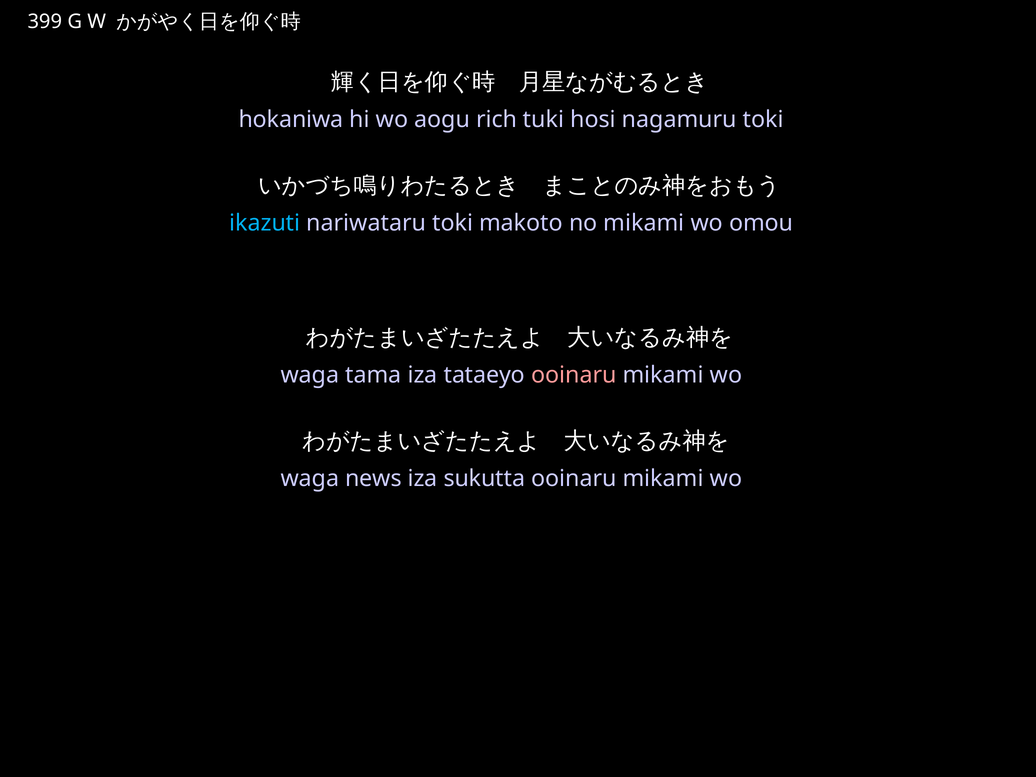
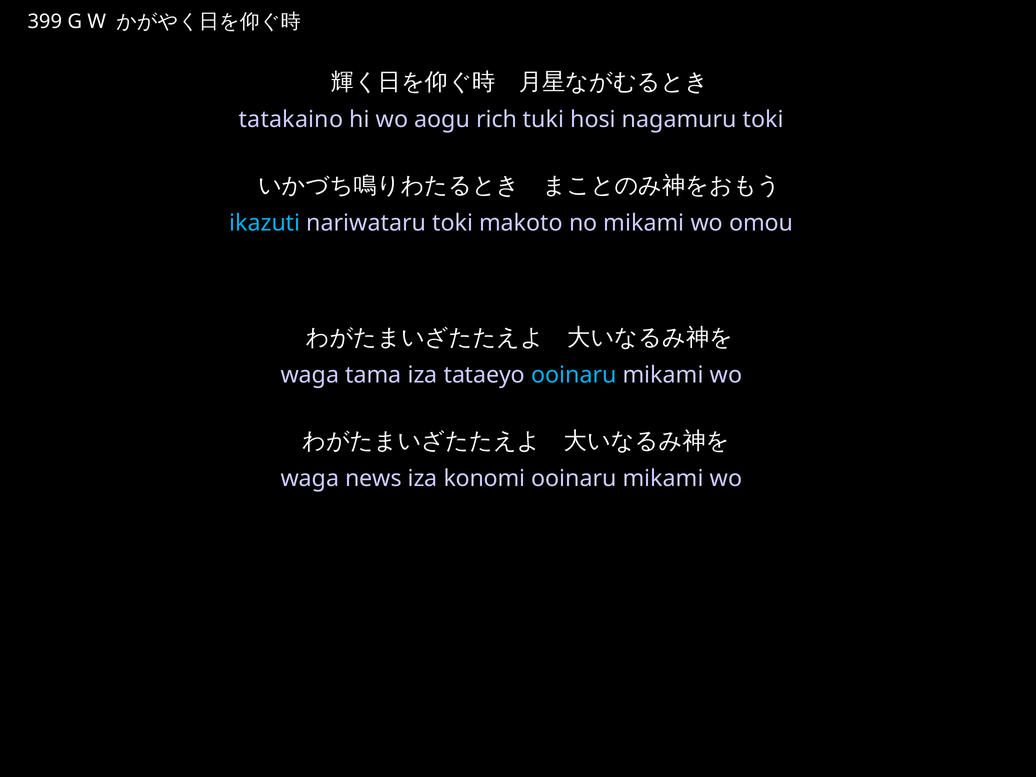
hokaniwa: hokaniwa -> tatakaino (291, 120)
ooinaru colour: pink -> light blue (574, 375)
sukutta: sukutta -> konomi (484, 478)
